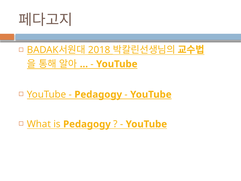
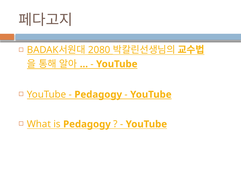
2018: 2018 -> 2080 (99, 50)
